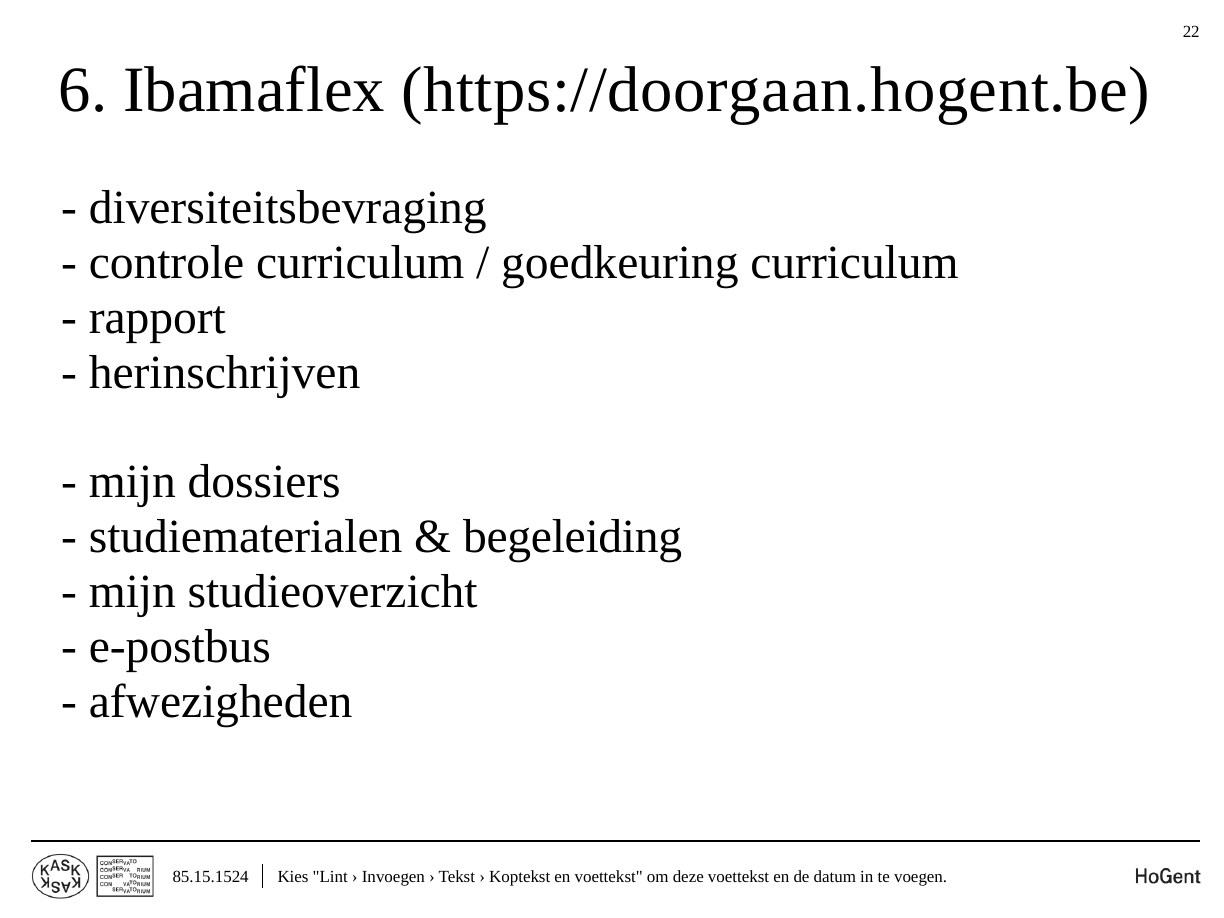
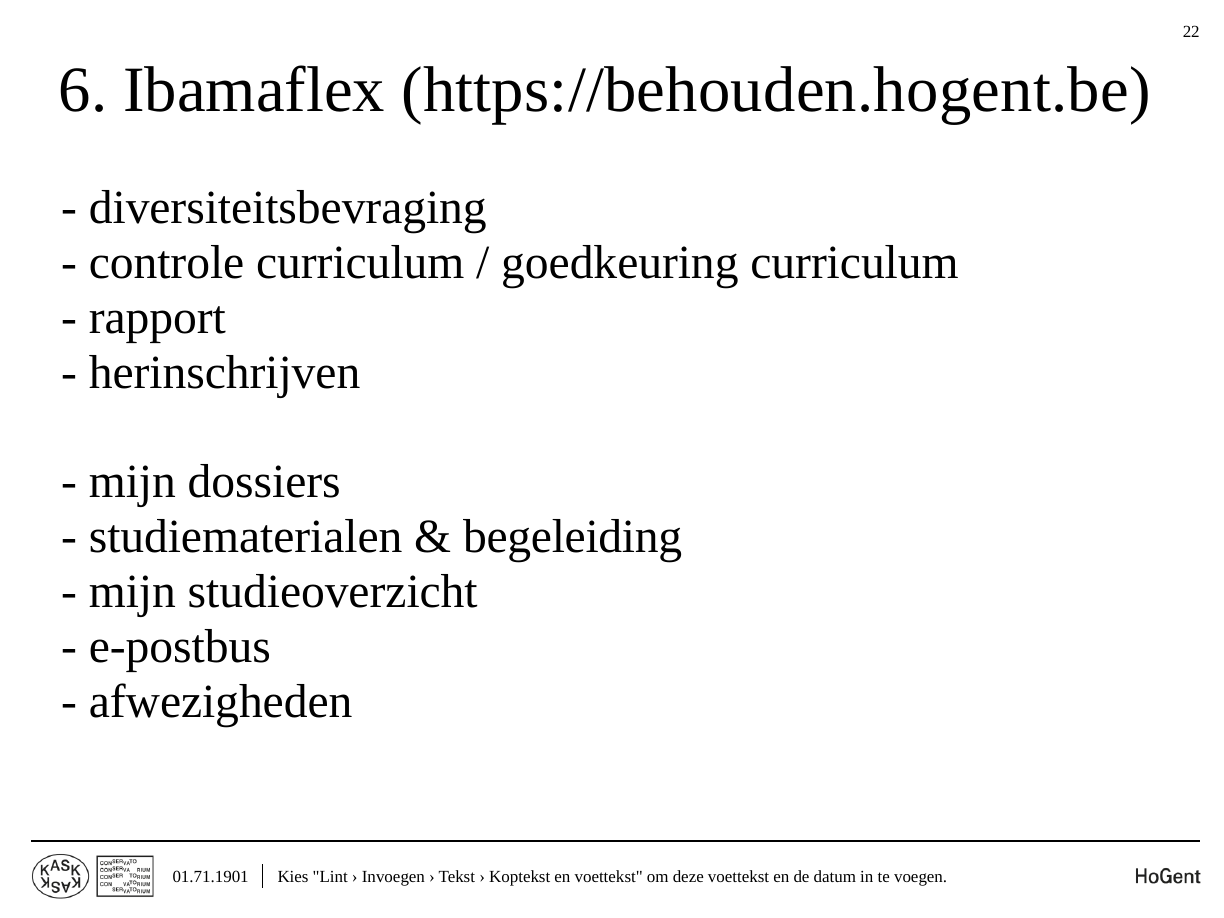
https://doorgaan.hogent.be: https://doorgaan.hogent.be -> https://behouden.hogent.be (776, 91)
85.15.1524: 85.15.1524 -> 01.71.1901 (211, 877)
